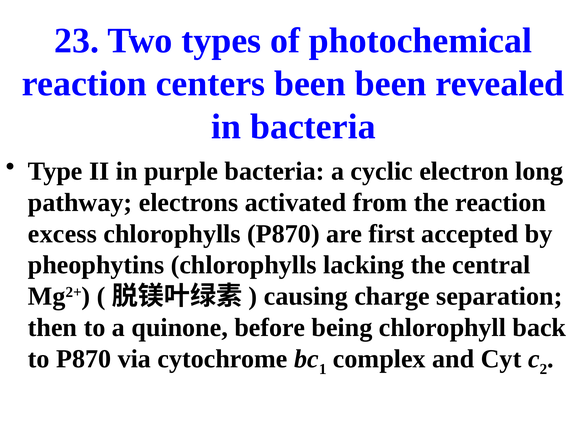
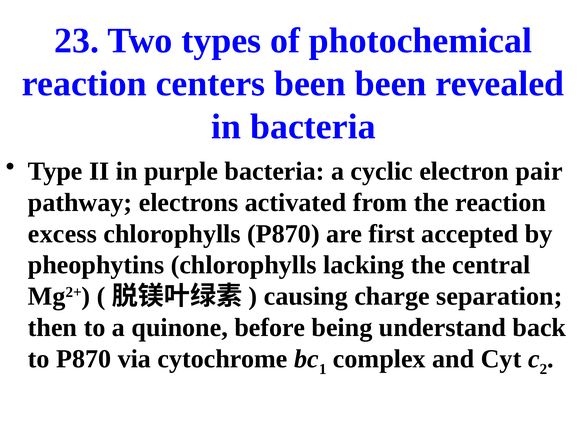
long: long -> pair (539, 171)
chlorophyll: chlorophyll -> understand (442, 328)
